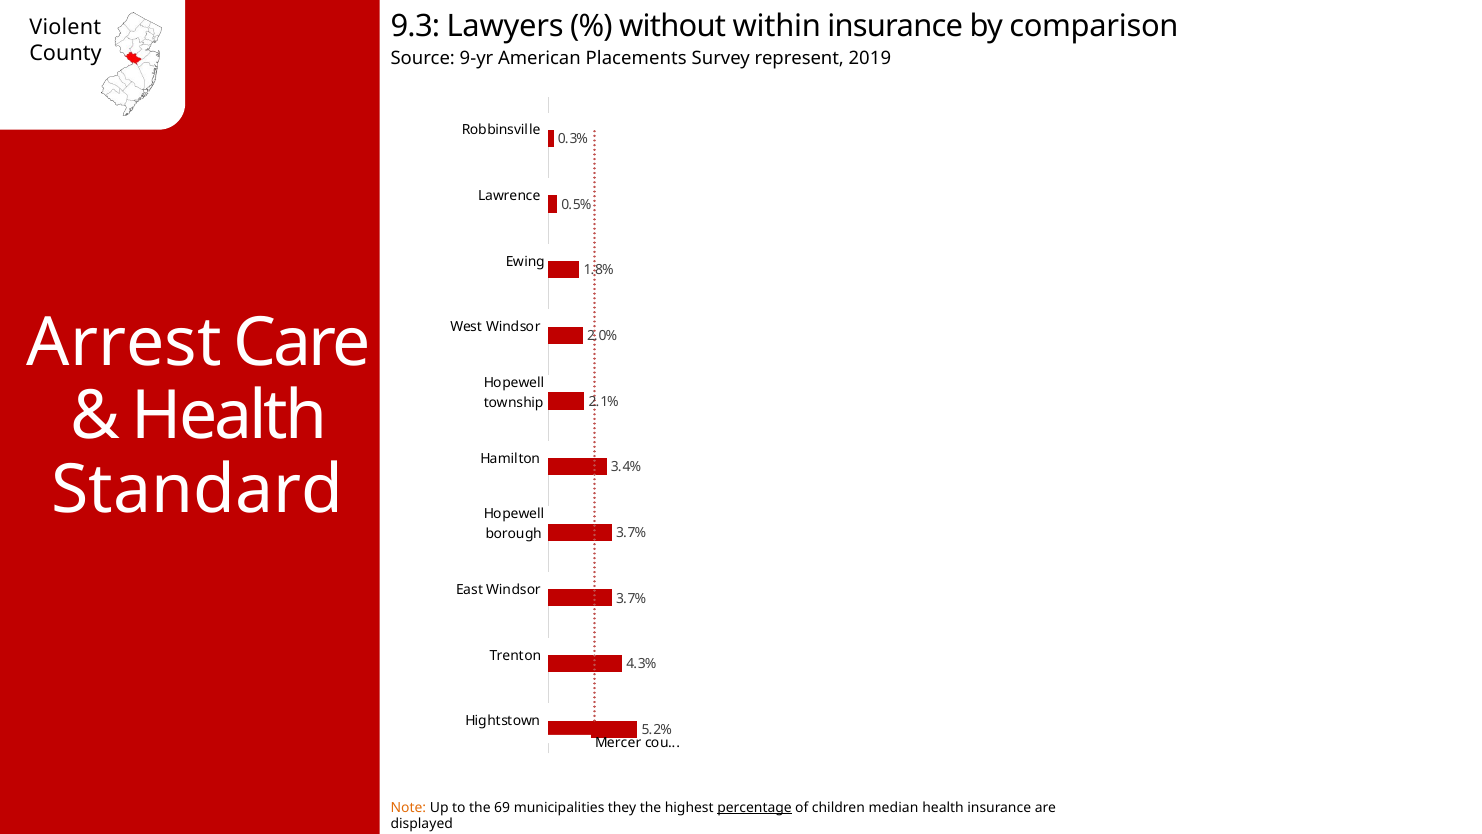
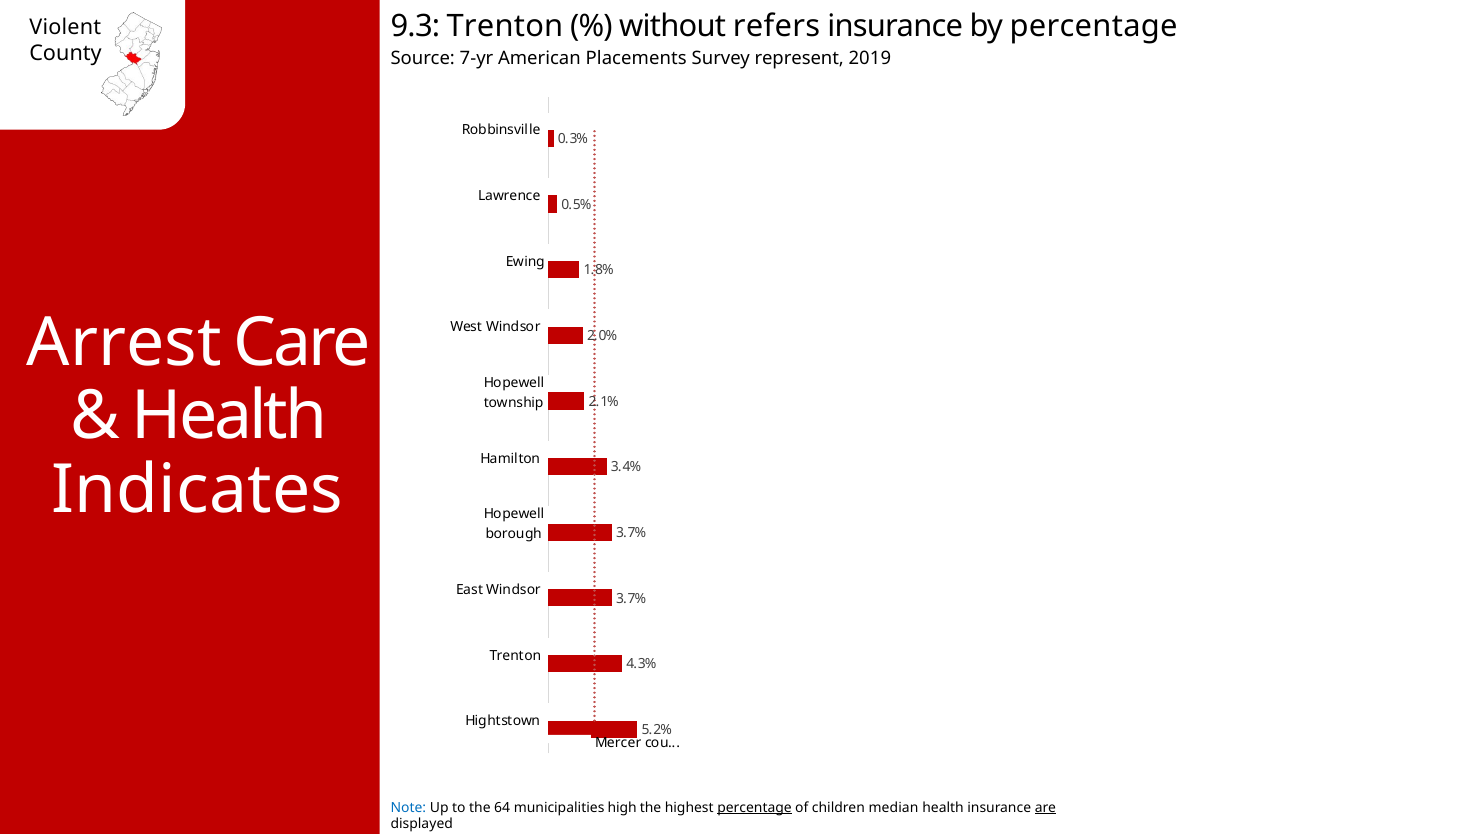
9.3 Lawyers: Lawyers -> Trenton (505, 26)
within: within -> refers (777, 26)
by comparison: comparison -> percentage (1094, 26)
9-yr: 9-yr -> 7-yr (477, 58)
Standard: Standard -> Indicates (197, 490)
Note colour: orange -> blue (408, 807)
69: 69 -> 64 (502, 807)
they: they -> high (622, 807)
are underline: none -> present (1045, 807)
